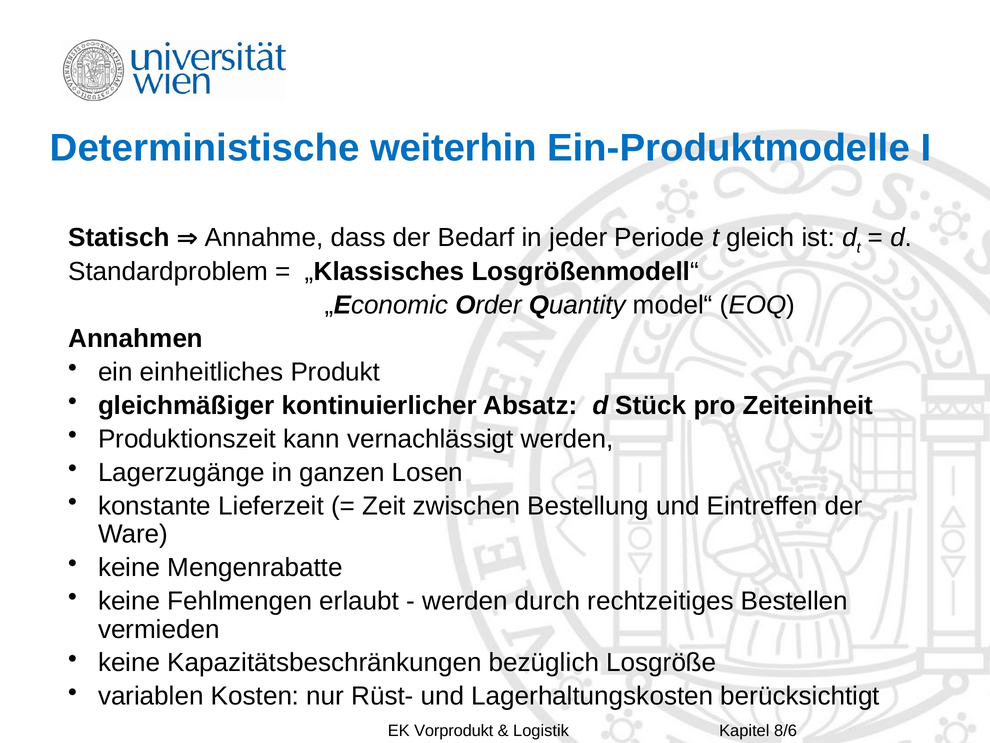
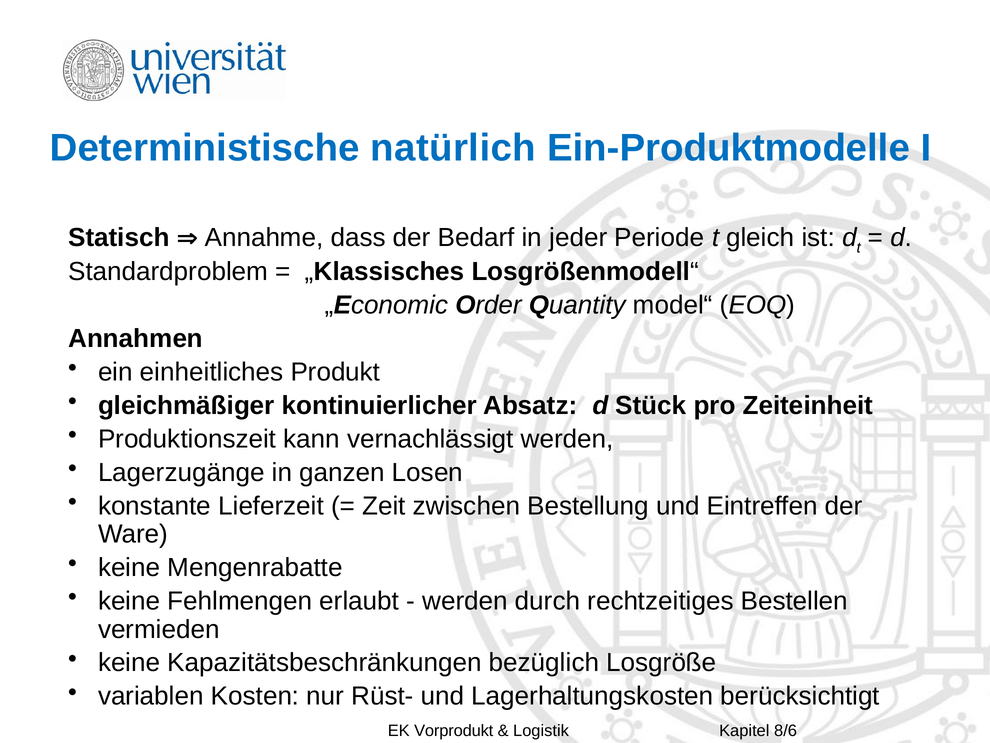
weiterhin: weiterhin -> natürlich (453, 148)
